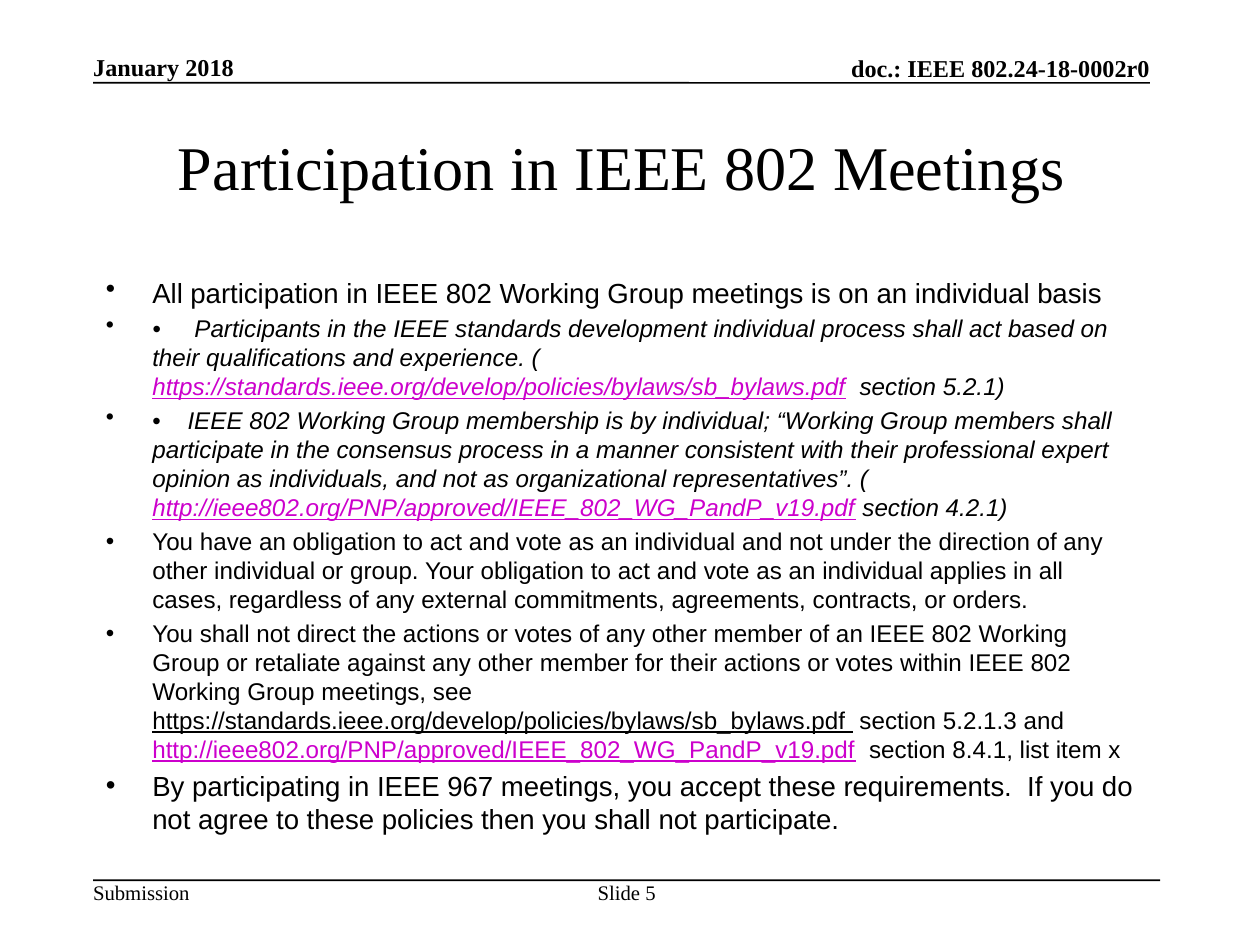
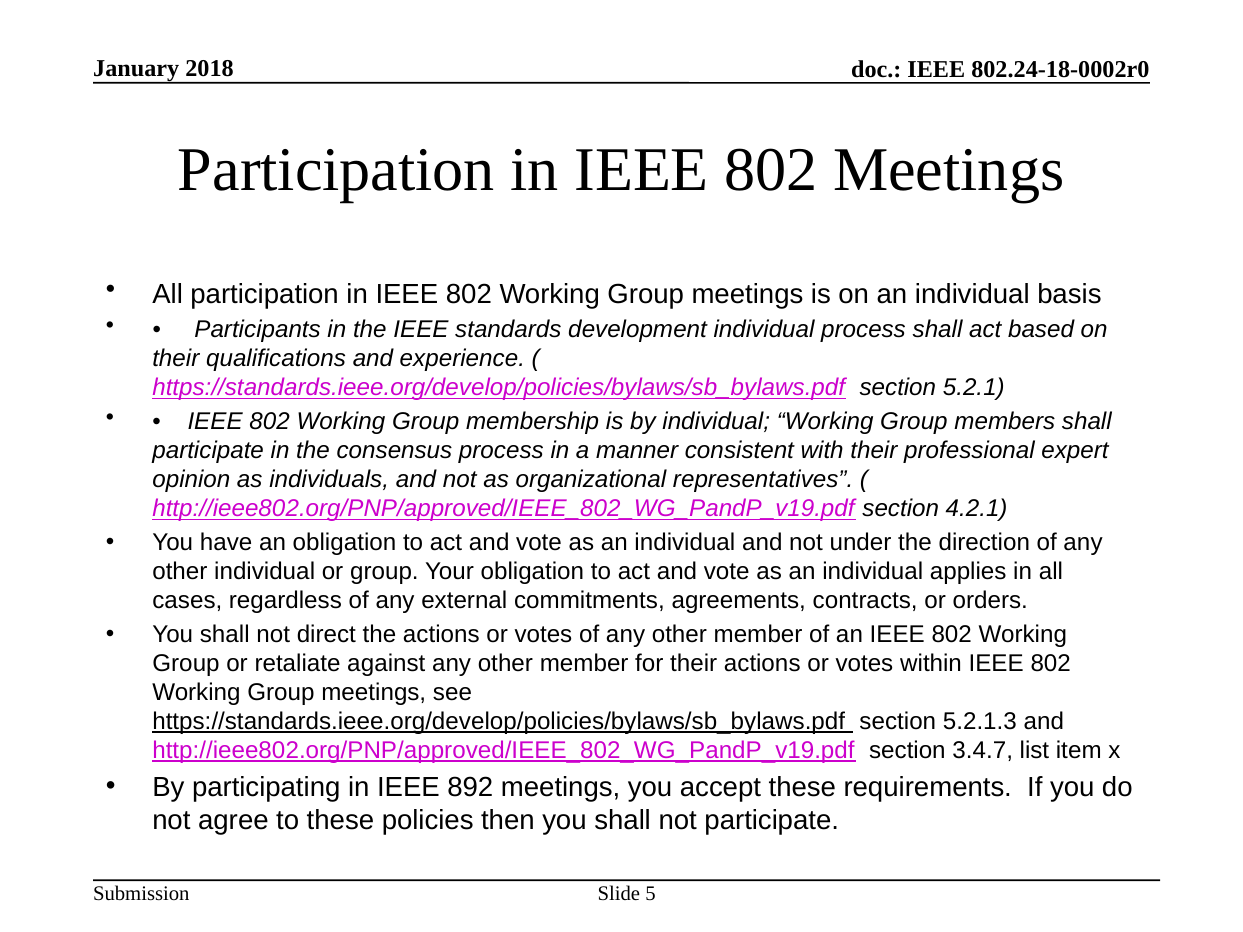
8.4.1: 8.4.1 -> 3.4.7 (983, 751)
967: 967 -> 892 (470, 787)
